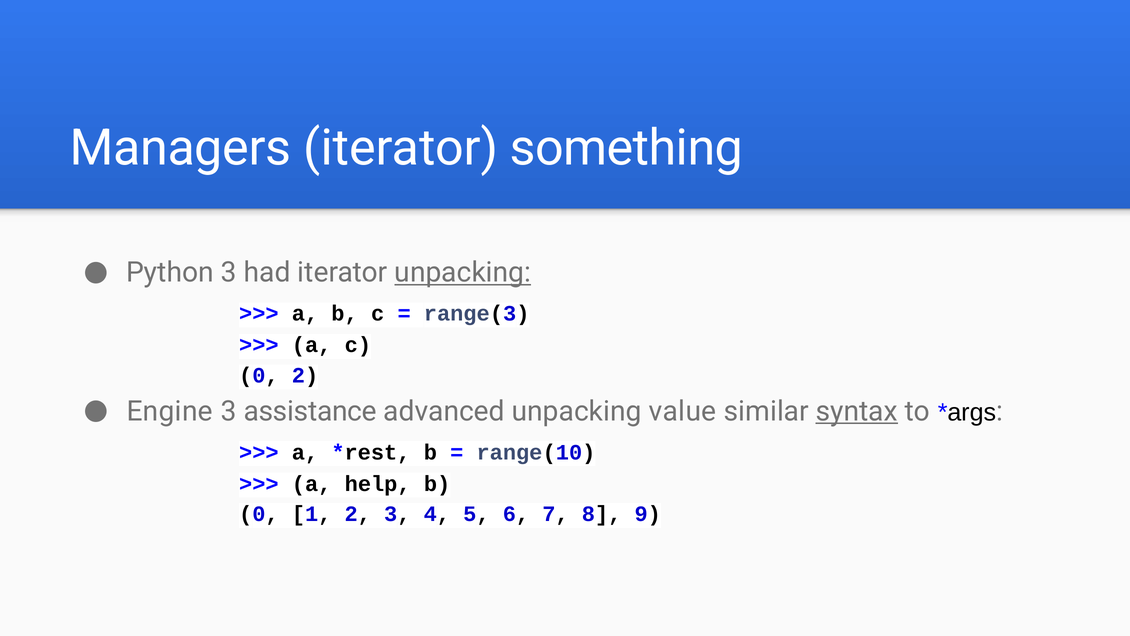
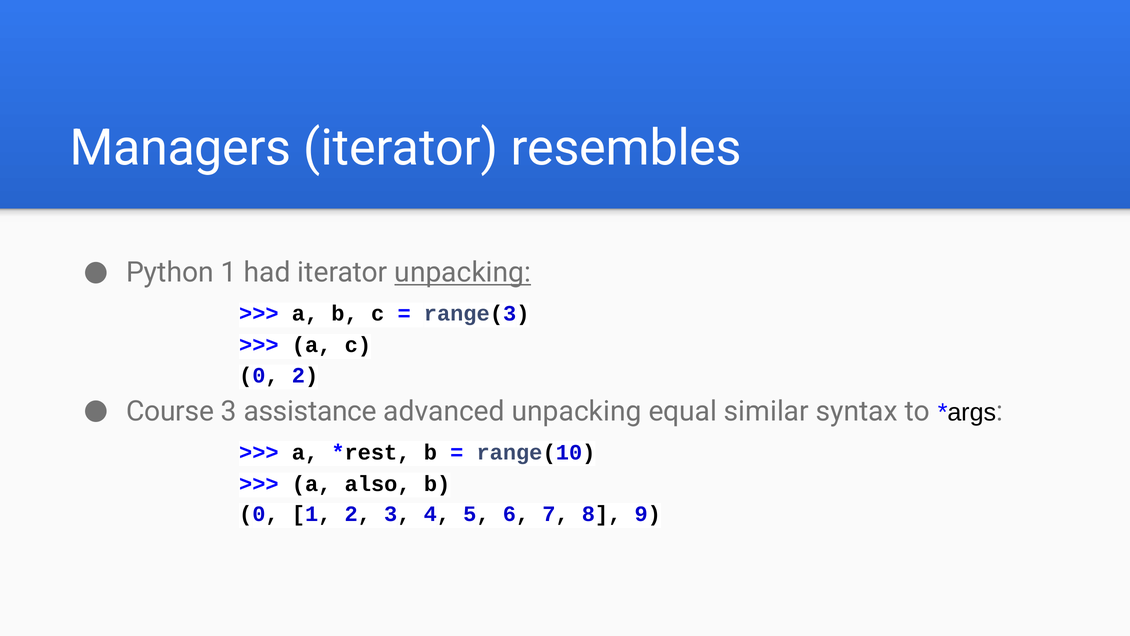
something: something -> resembles (626, 148)
Python 3: 3 -> 1 (229, 272)
Engine: Engine -> Course (170, 411)
value: value -> equal (683, 411)
syntax underline: present -> none (857, 411)
help: help -> also (378, 484)
